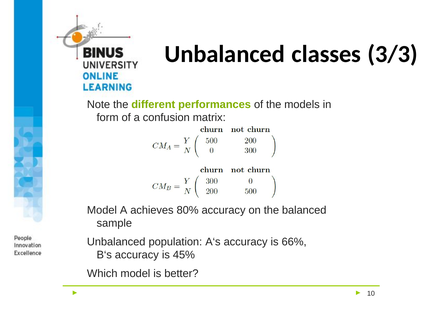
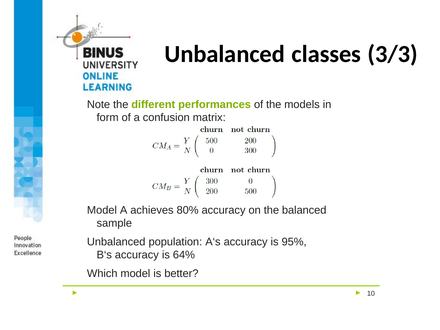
66%: 66% -> 95% (294, 242)
45%: 45% -> 64% (184, 255)
